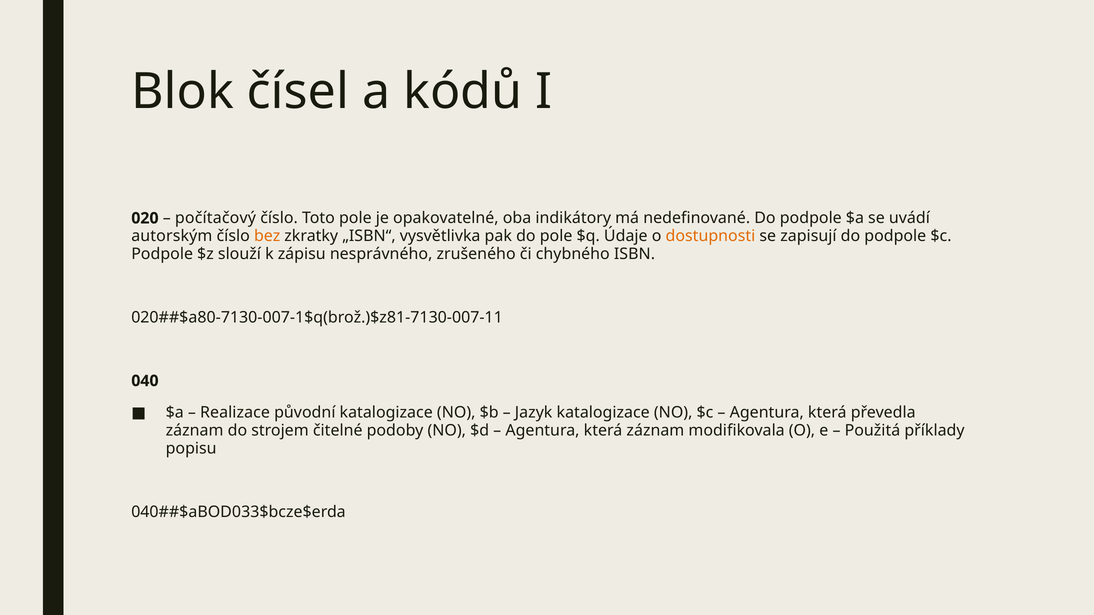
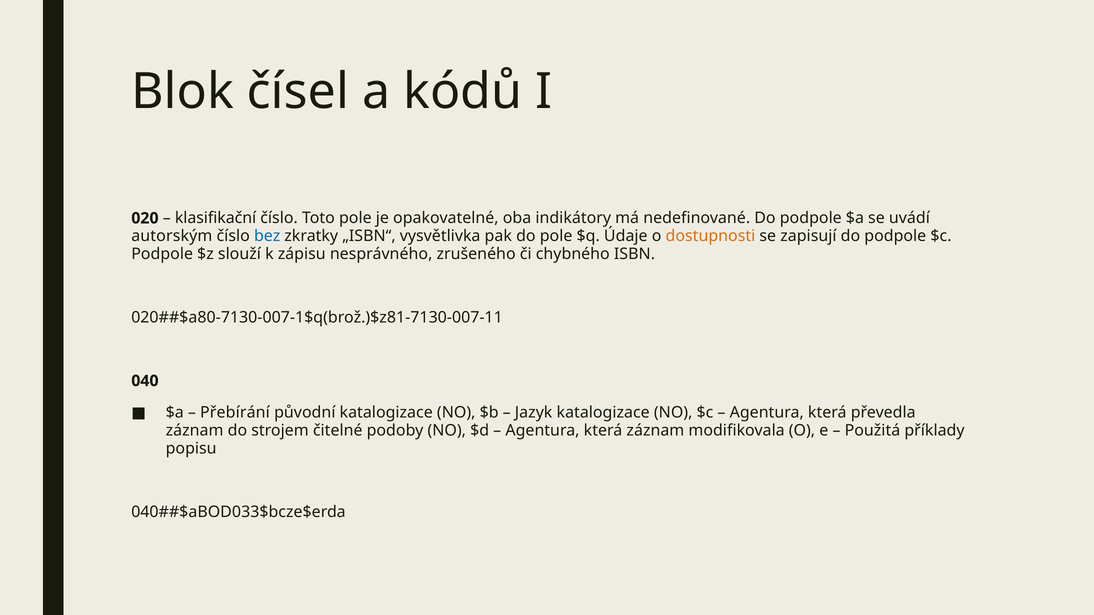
počítačový: počítačový -> klasifikační (216, 218)
bez colour: orange -> blue (267, 236)
Realizace: Realizace -> Přebírání (235, 413)
